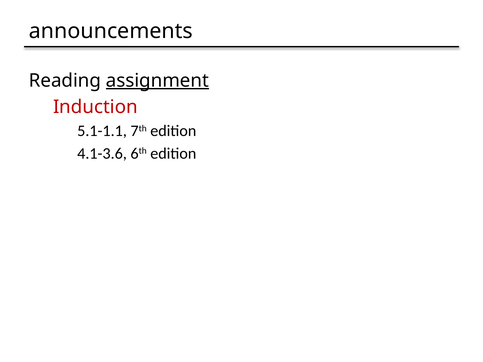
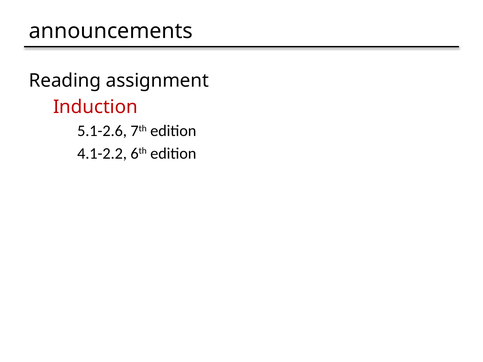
assignment underline: present -> none (157, 81)
5.1-1.1: 5.1-1.1 -> 5.1-2.6 (102, 131)
4.1-3.6: 4.1-3.6 -> 4.1-2.2 (102, 154)
